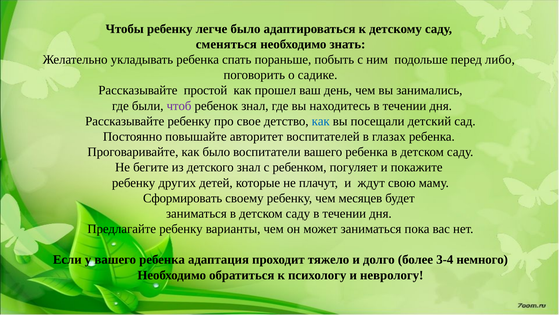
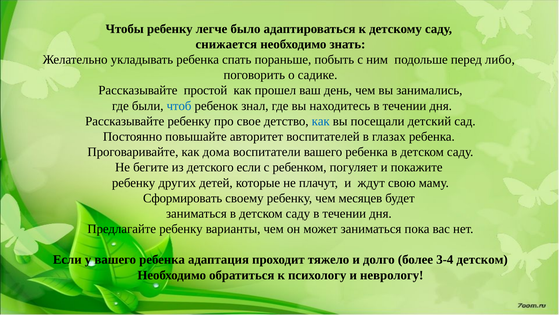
сменяться: сменяться -> снижается (226, 44)
чтоб colour: purple -> blue (179, 106)
как было: было -> дома (216, 152)
детского знал: знал -> если (249, 167)
3-4 немного: немного -> детском (482, 259)
